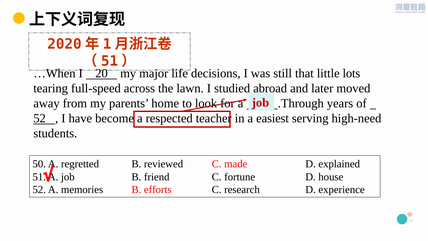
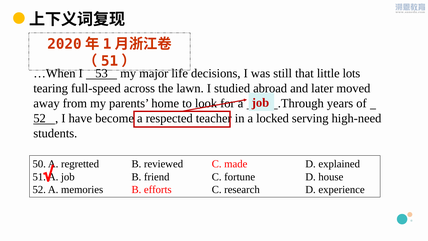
20: 20 -> 53 (102, 73)
easiest: easiest -> locked (273, 118)
